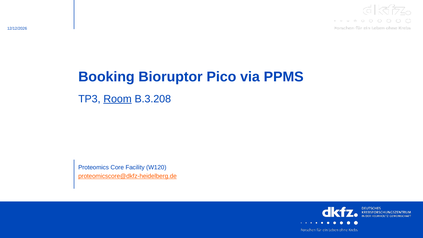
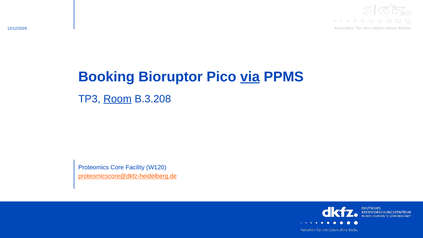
via underline: none -> present (250, 77)
